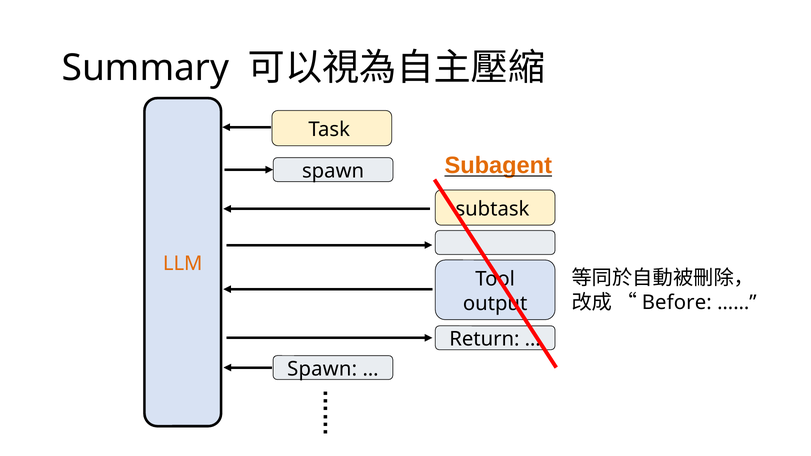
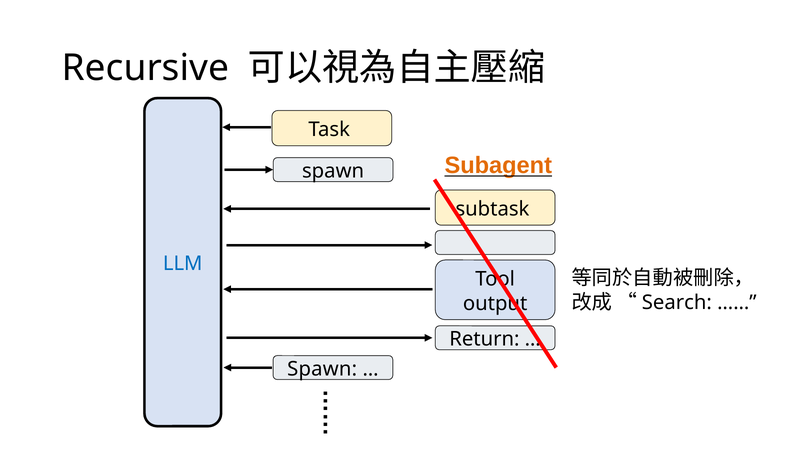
Summary: Summary -> Recursive (145, 68)
LLM colour: orange -> blue (183, 264)
Before: Before -> Search (677, 303)
